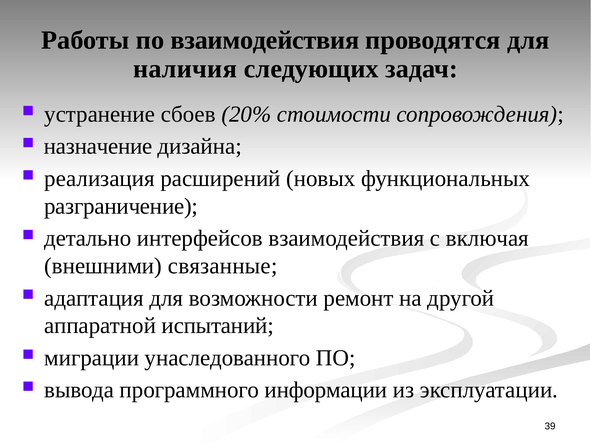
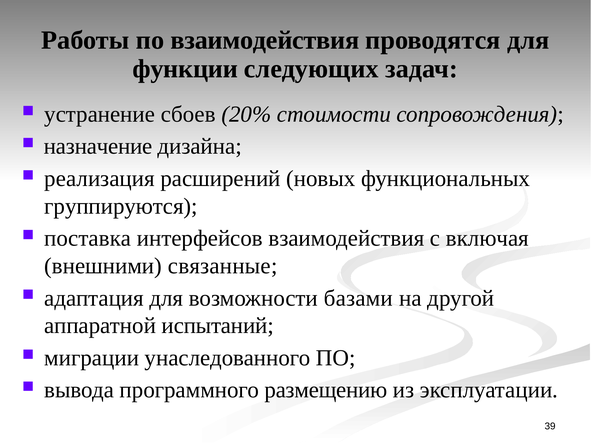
наличия: наличия -> функции (185, 69)
разграничение: разграничение -> группируются (121, 206)
детально: детально -> поставка (88, 238)
ремонт: ремонт -> базами (358, 298)
информации: информации -> размещению (326, 390)
